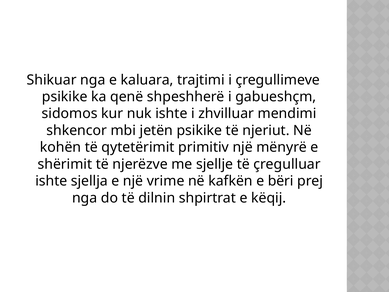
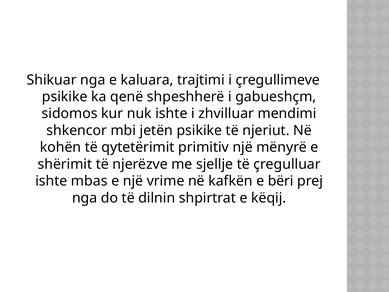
sjellja: sjellja -> mbas (89, 181)
